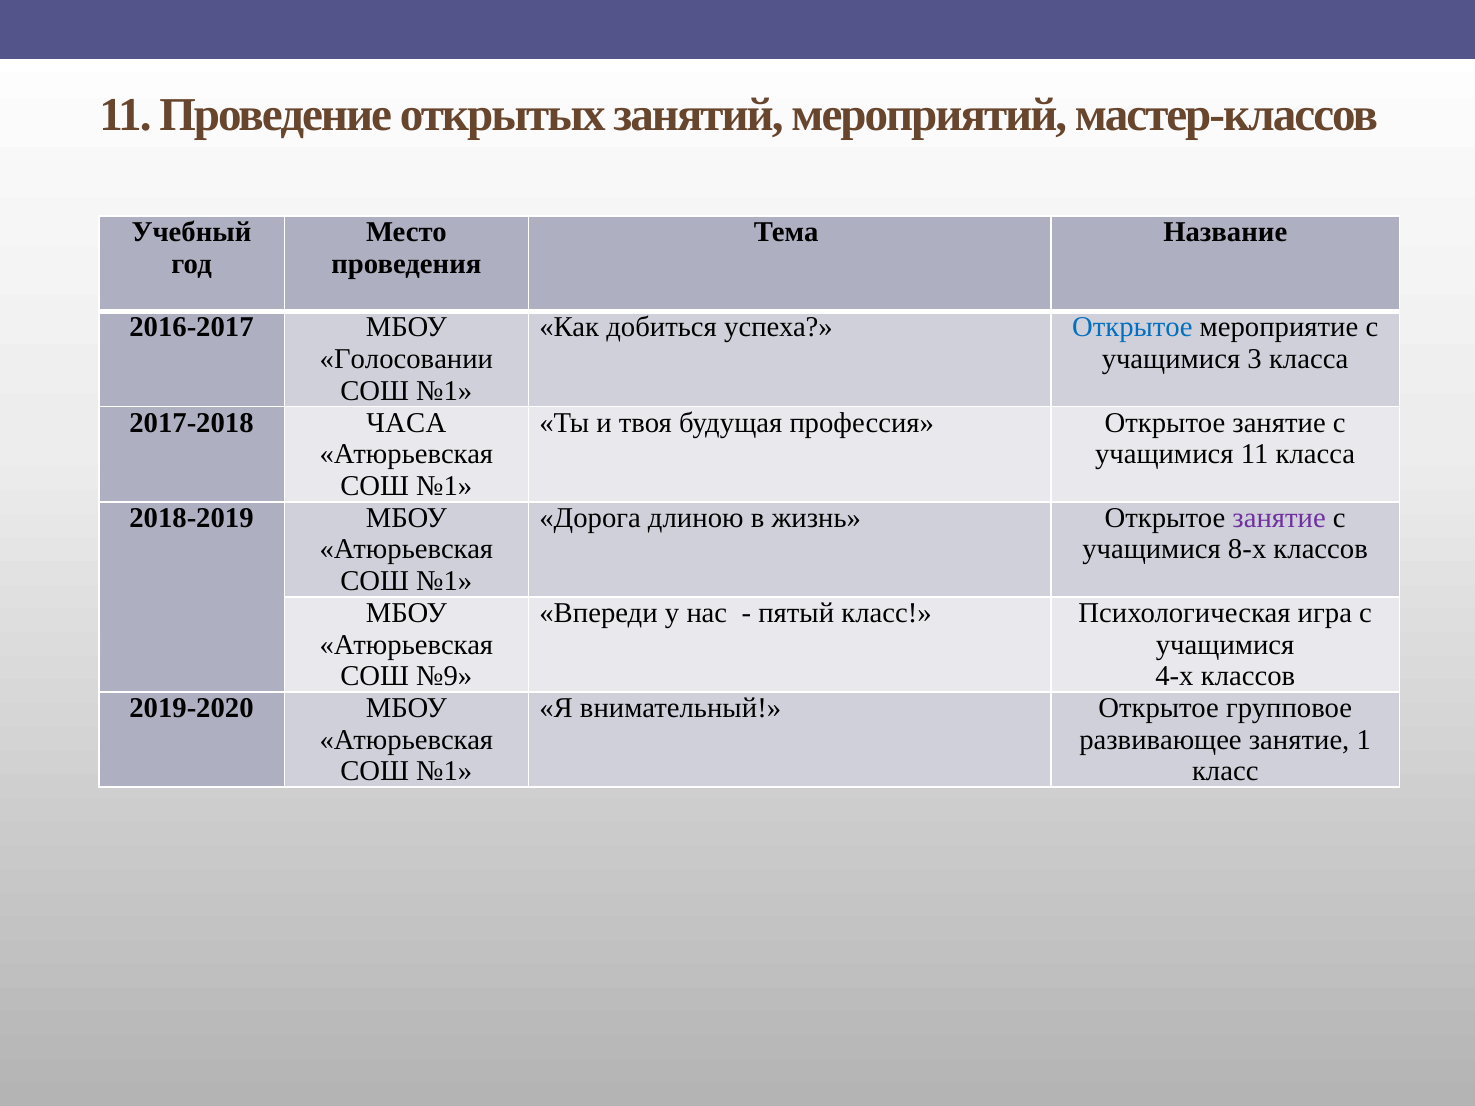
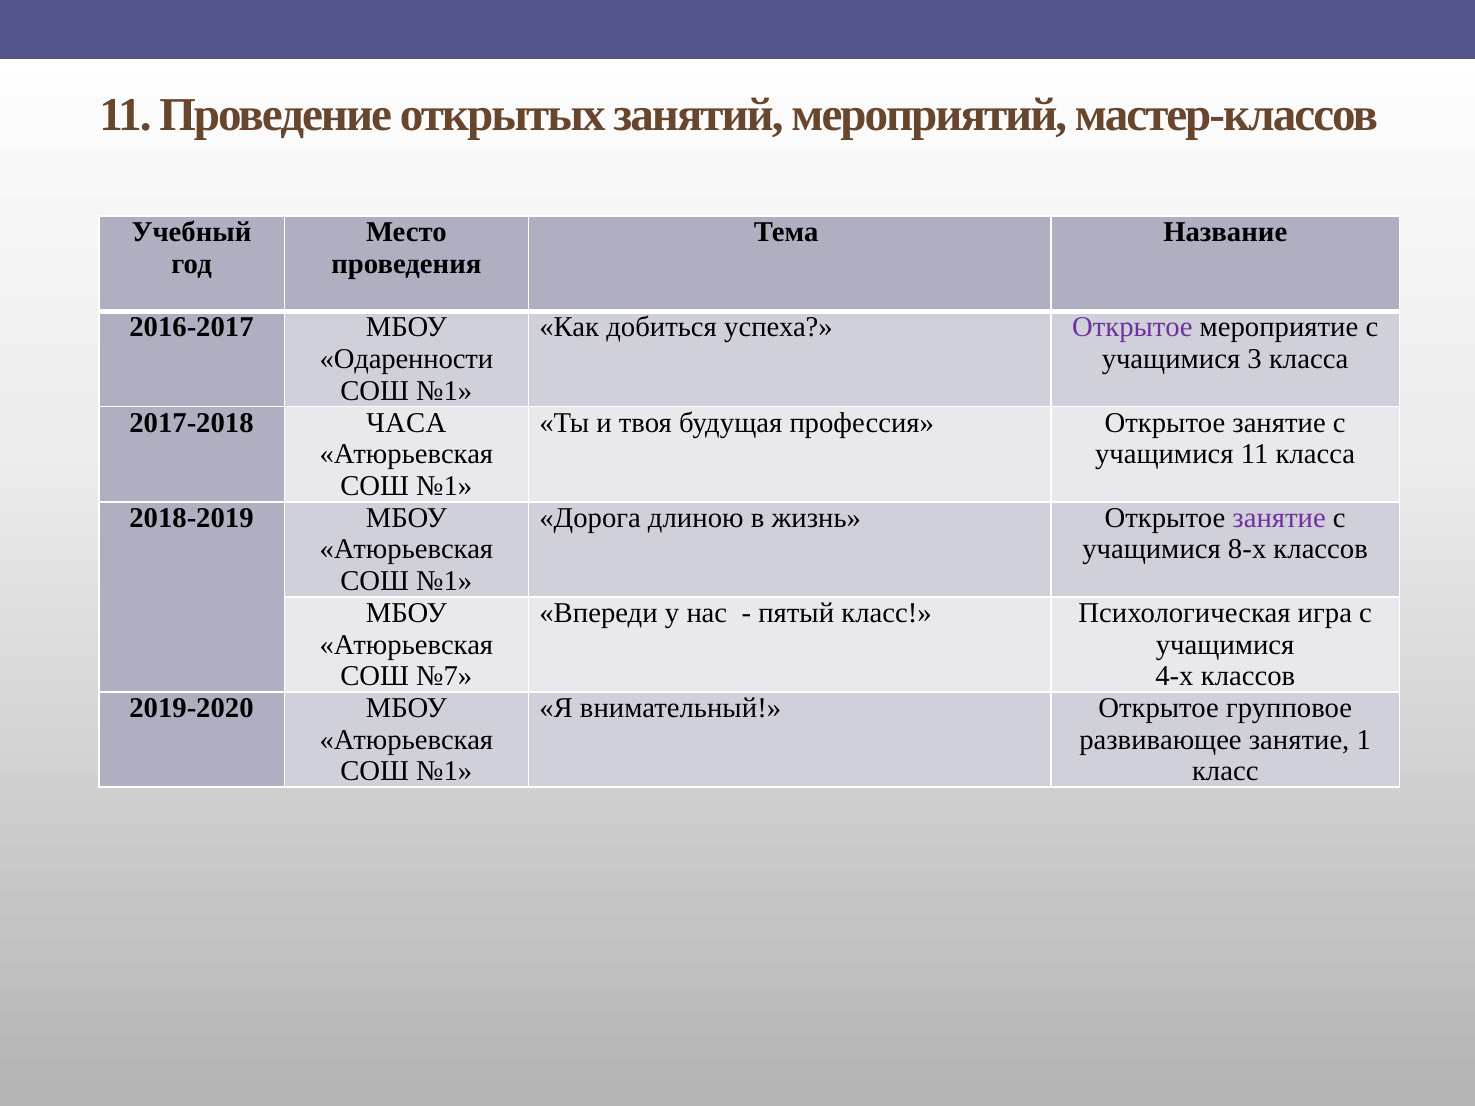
Открытое colour: blue -> purple (1132, 328)
Голосовании: Голосовании -> Одаренности (406, 359)
№9: №9 -> №7 (444, 676)
